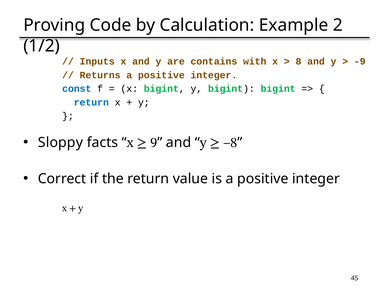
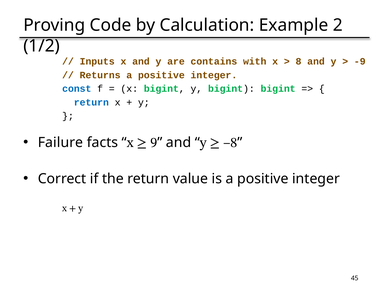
Sloppy: Sloppy -> Failure (60, 142)
